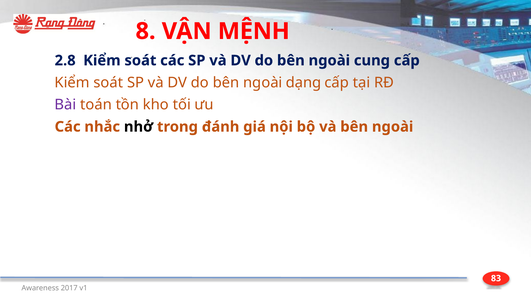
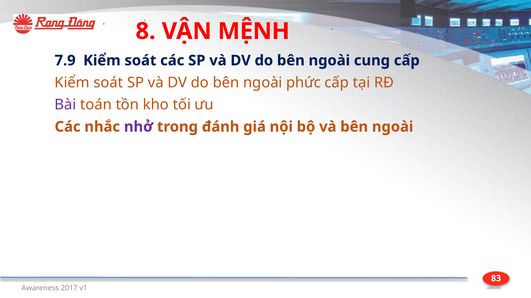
2.8: 2.8 -> 7.9 (65, 61)
dạng: dạng -> phức (304, 83)
nhở colour: black -> purple (139, 127)
